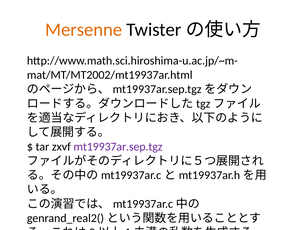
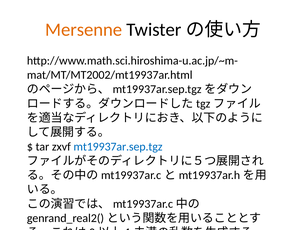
mt19937ar.sep.tgz colour: purple -> blue (118, 146)
